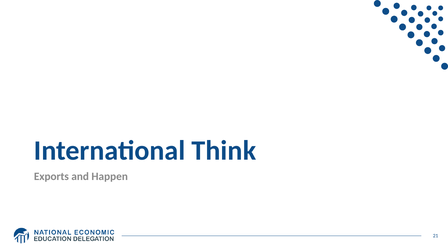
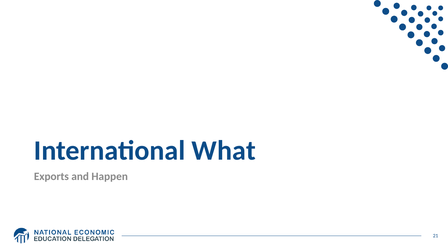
Think: Think -> What (224, 151)
